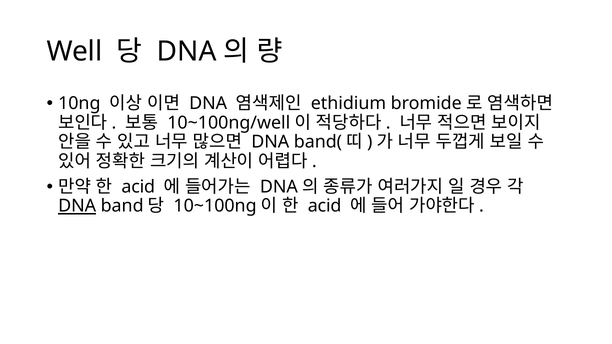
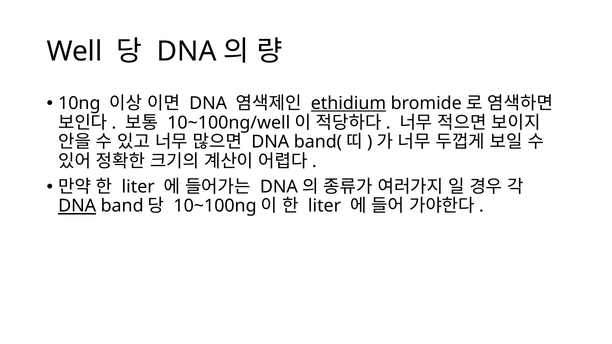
ethidium underline: none -> present (348, 103)
acid: acid -> liter (138, 187)
acid: acid -> liter (324, 206)
